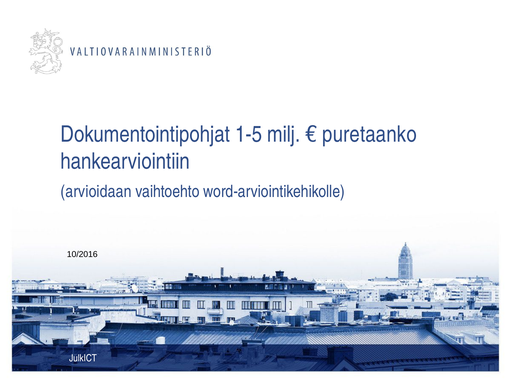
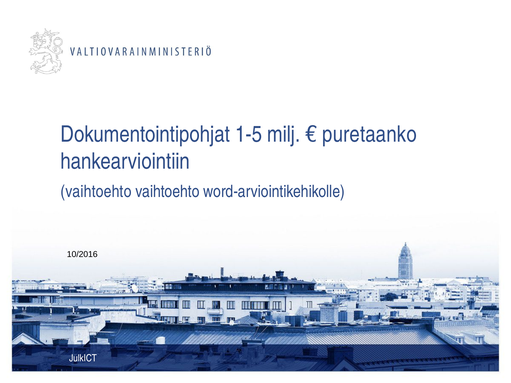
arvioidaan: arvioidaan -> vaihtoehto (96, 192)
